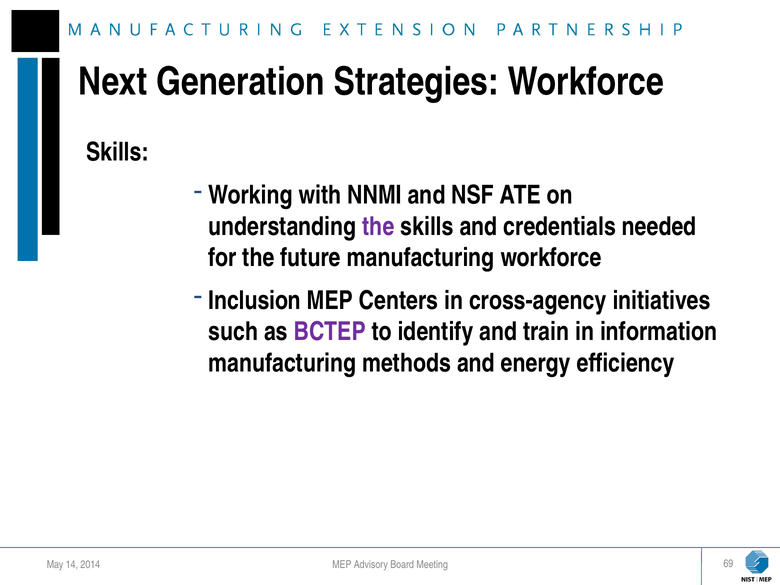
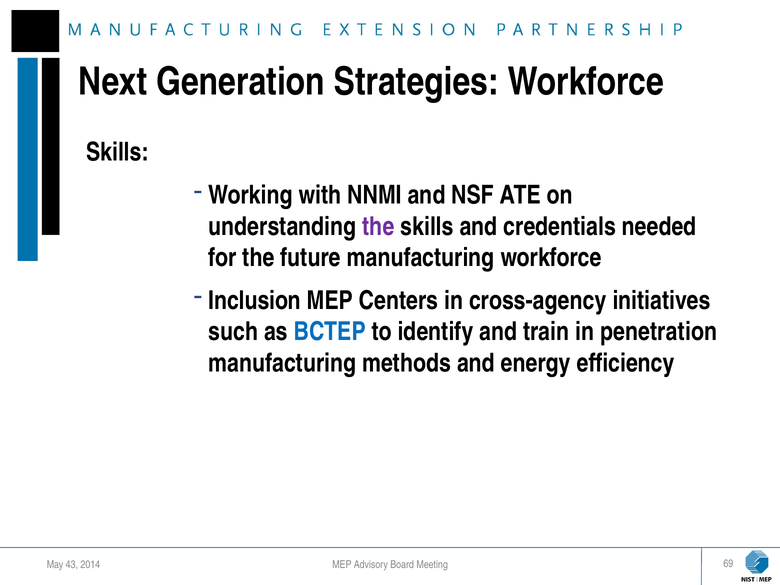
BCTEP colour: purple -> blue (330, 332)
information: information -> penetration (659, 332)
14: 14 -> 43 (72, 565)
